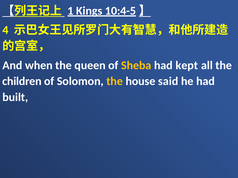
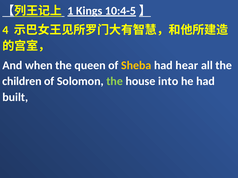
kept: kept -> hear (187, 65)
the colour: yellow -> light green (115, 81)
said: said -> into (168, 81)
